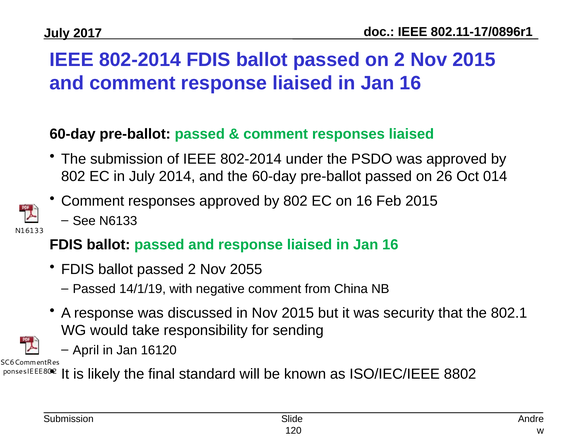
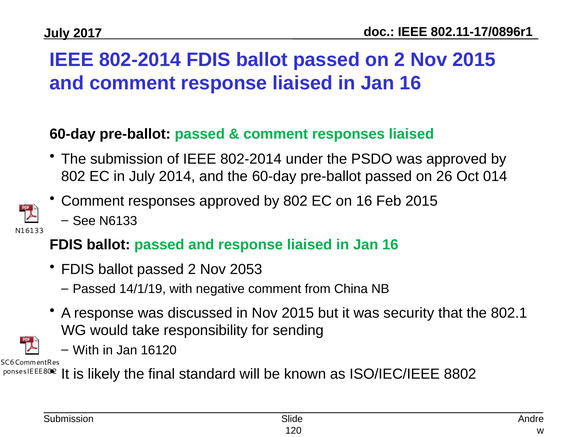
2055: 2055 -> 2053 (246, 269)
April: April -> With (86, 350)
